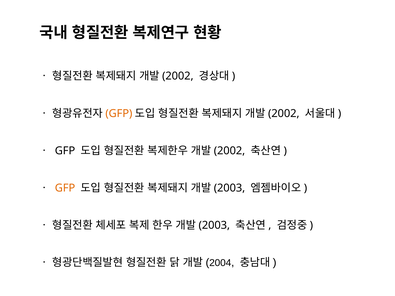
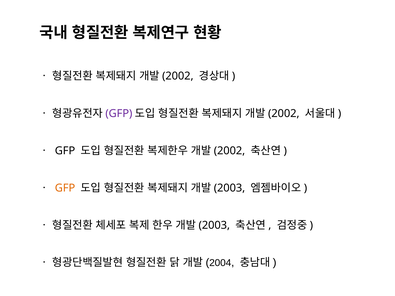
GFP colour: orange -> purple (119, 114)
